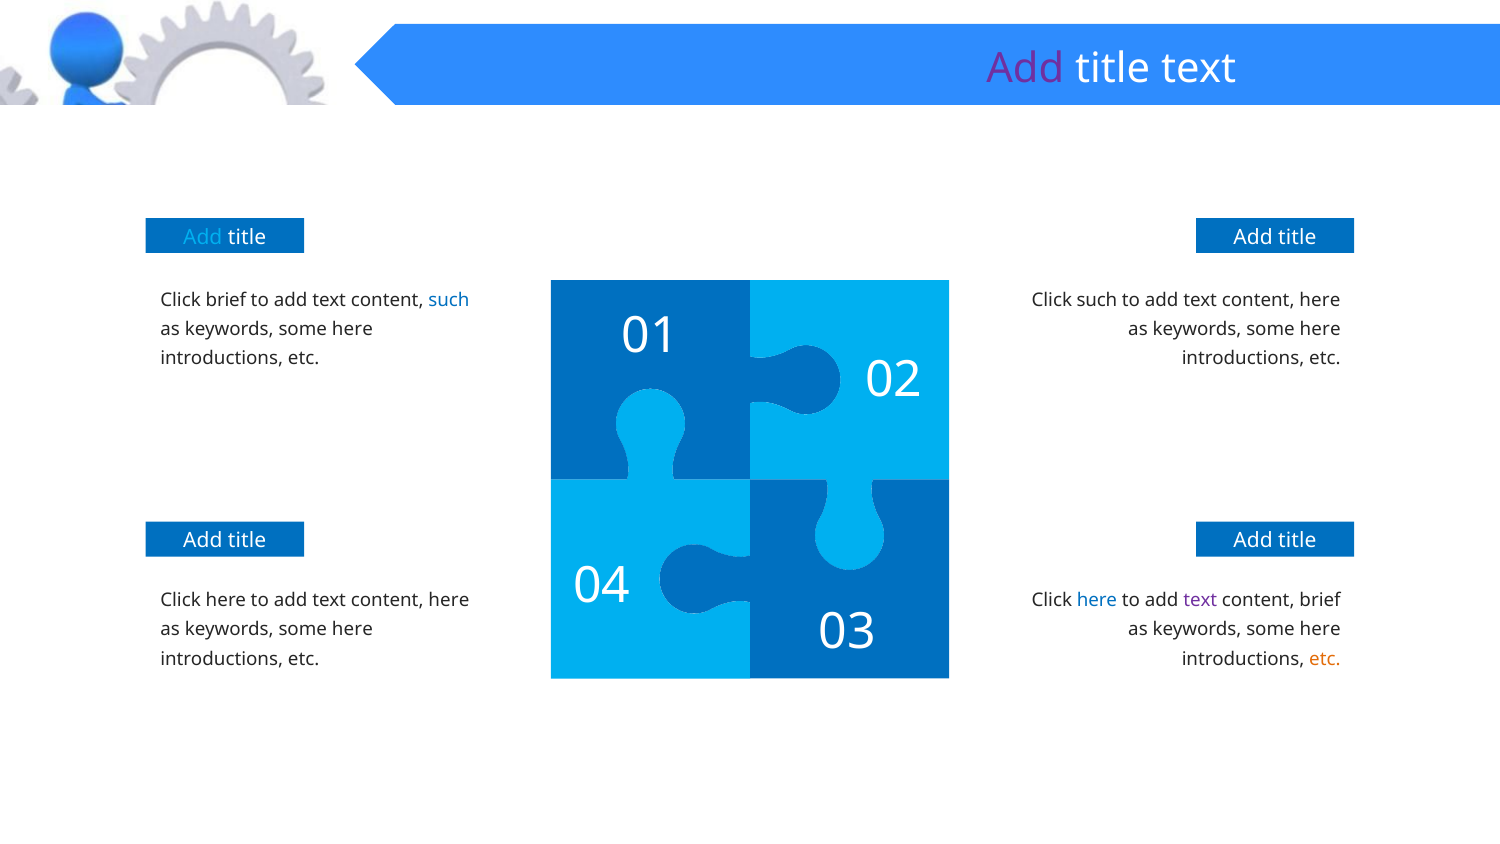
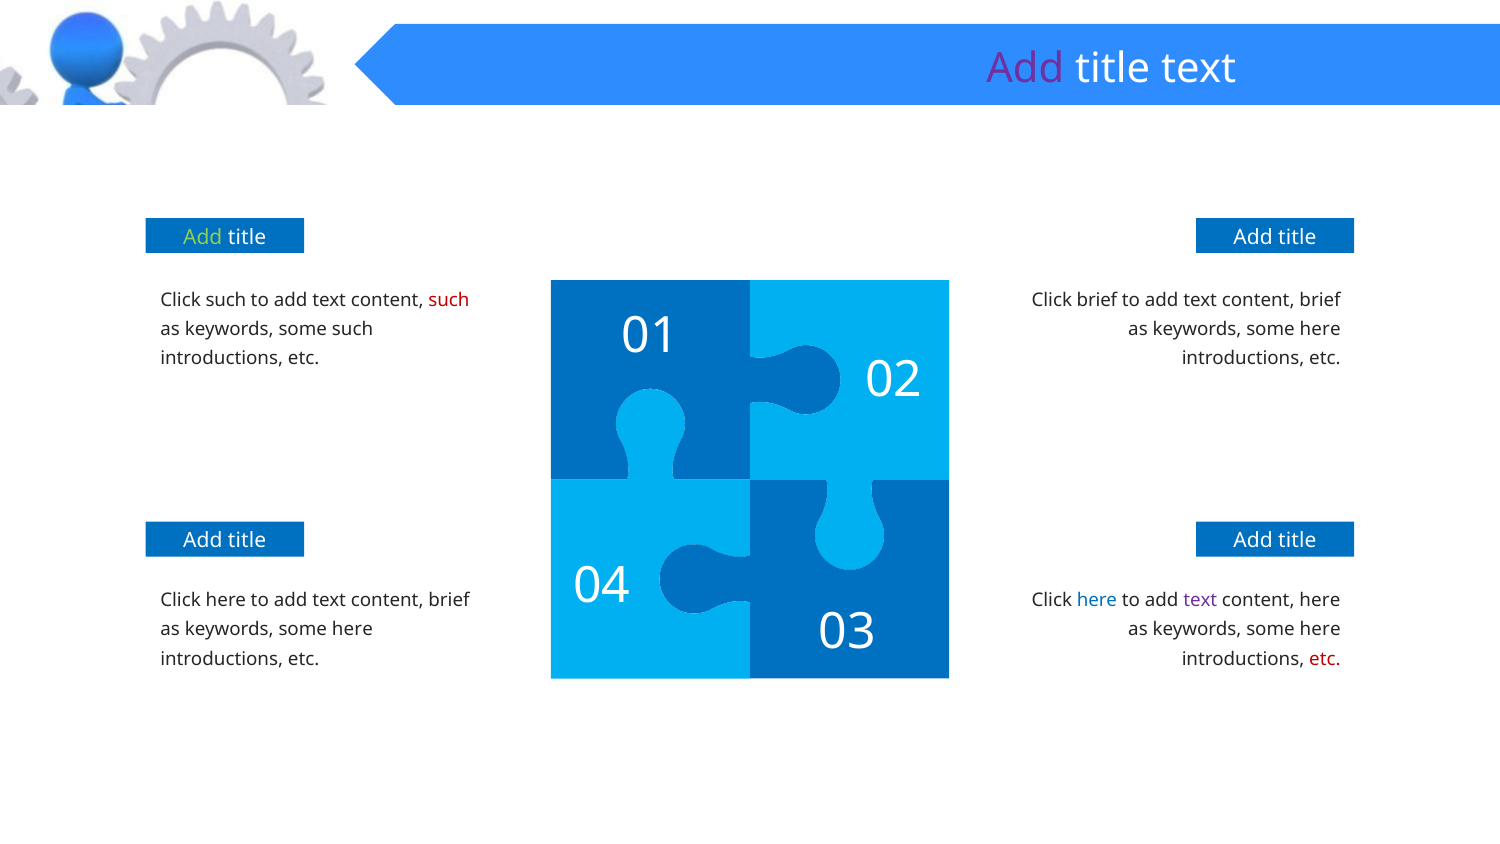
Add colour: light blue -> light green (203, 237)
Click brief: brief -> such (226, 300)
such colour: blue -> red (449, 300)
Click such: such -> brief (1097, 300)
here: here -> brief (1320, 300)
here: here -> such (353, 329)
here: here -> brief (449, 600)
content brief: brief -> here (1320, 600)
etc colour: orange -> red (1325, 659)
